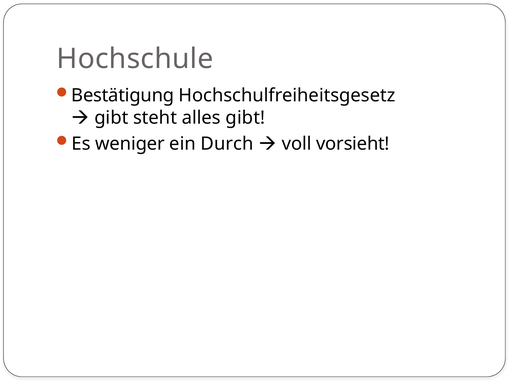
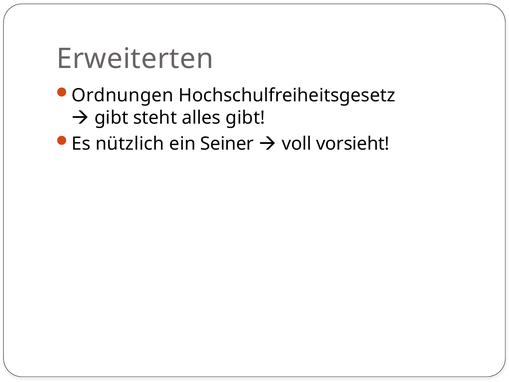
Hochschule: Hochschule -> Erweiterten (135, 59)
Bestätigung: Bestätigung -> Ordnungen (123, 95)
weniger: weniger -> nützlich (130, 144)
Durch: Durch -> Seiner (227, 144)
